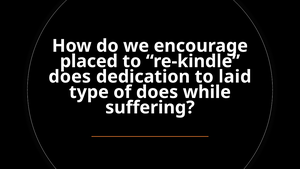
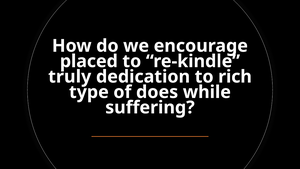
does: does -> truly (70, 77)
laid: laid -> rich (235, 77)
